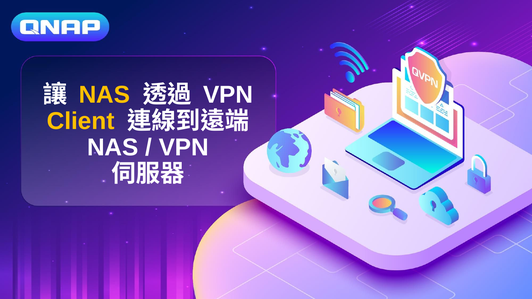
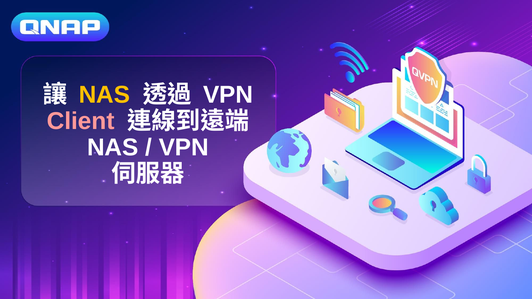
Client colour: yellow -> pink (81, 121)
